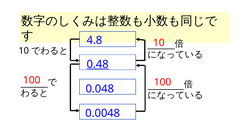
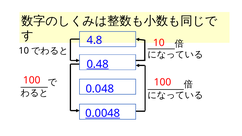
0.0048 underline: none -> present (103, 113)
